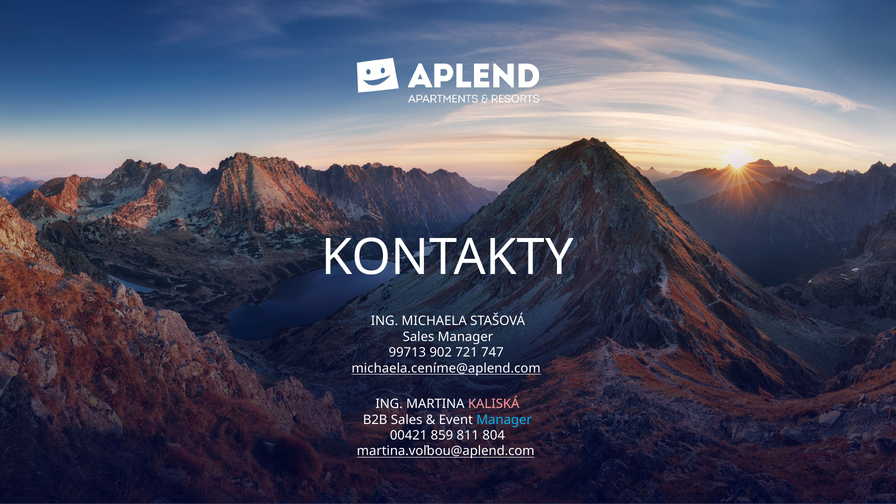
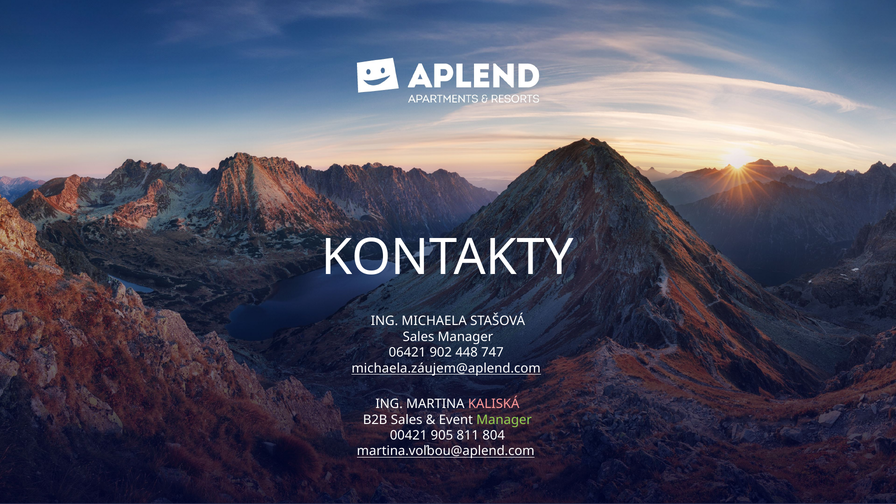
99713: 99713 -> 06421 (407, 352)
721: 721 -> 448 (467, 352)
michaela.ceníme@aplend.com: michaela.ceníme@aplend.com -> michaela.záujem@aplend.com (446, 368)
Manager colour: light blue -> light green (504, 420)
859: 859 -> 905 (442, 435)
